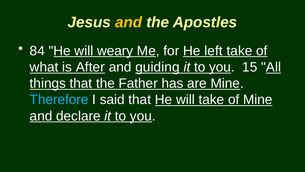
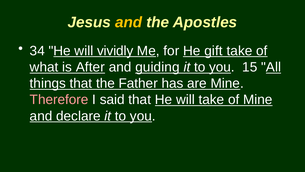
84: 84 -> 34 (37, 51)
weary: weary -> vividly (115, 51)
left: left -> gift (213, 51)
Therefore colour: light blue -> pink (59, 99)
